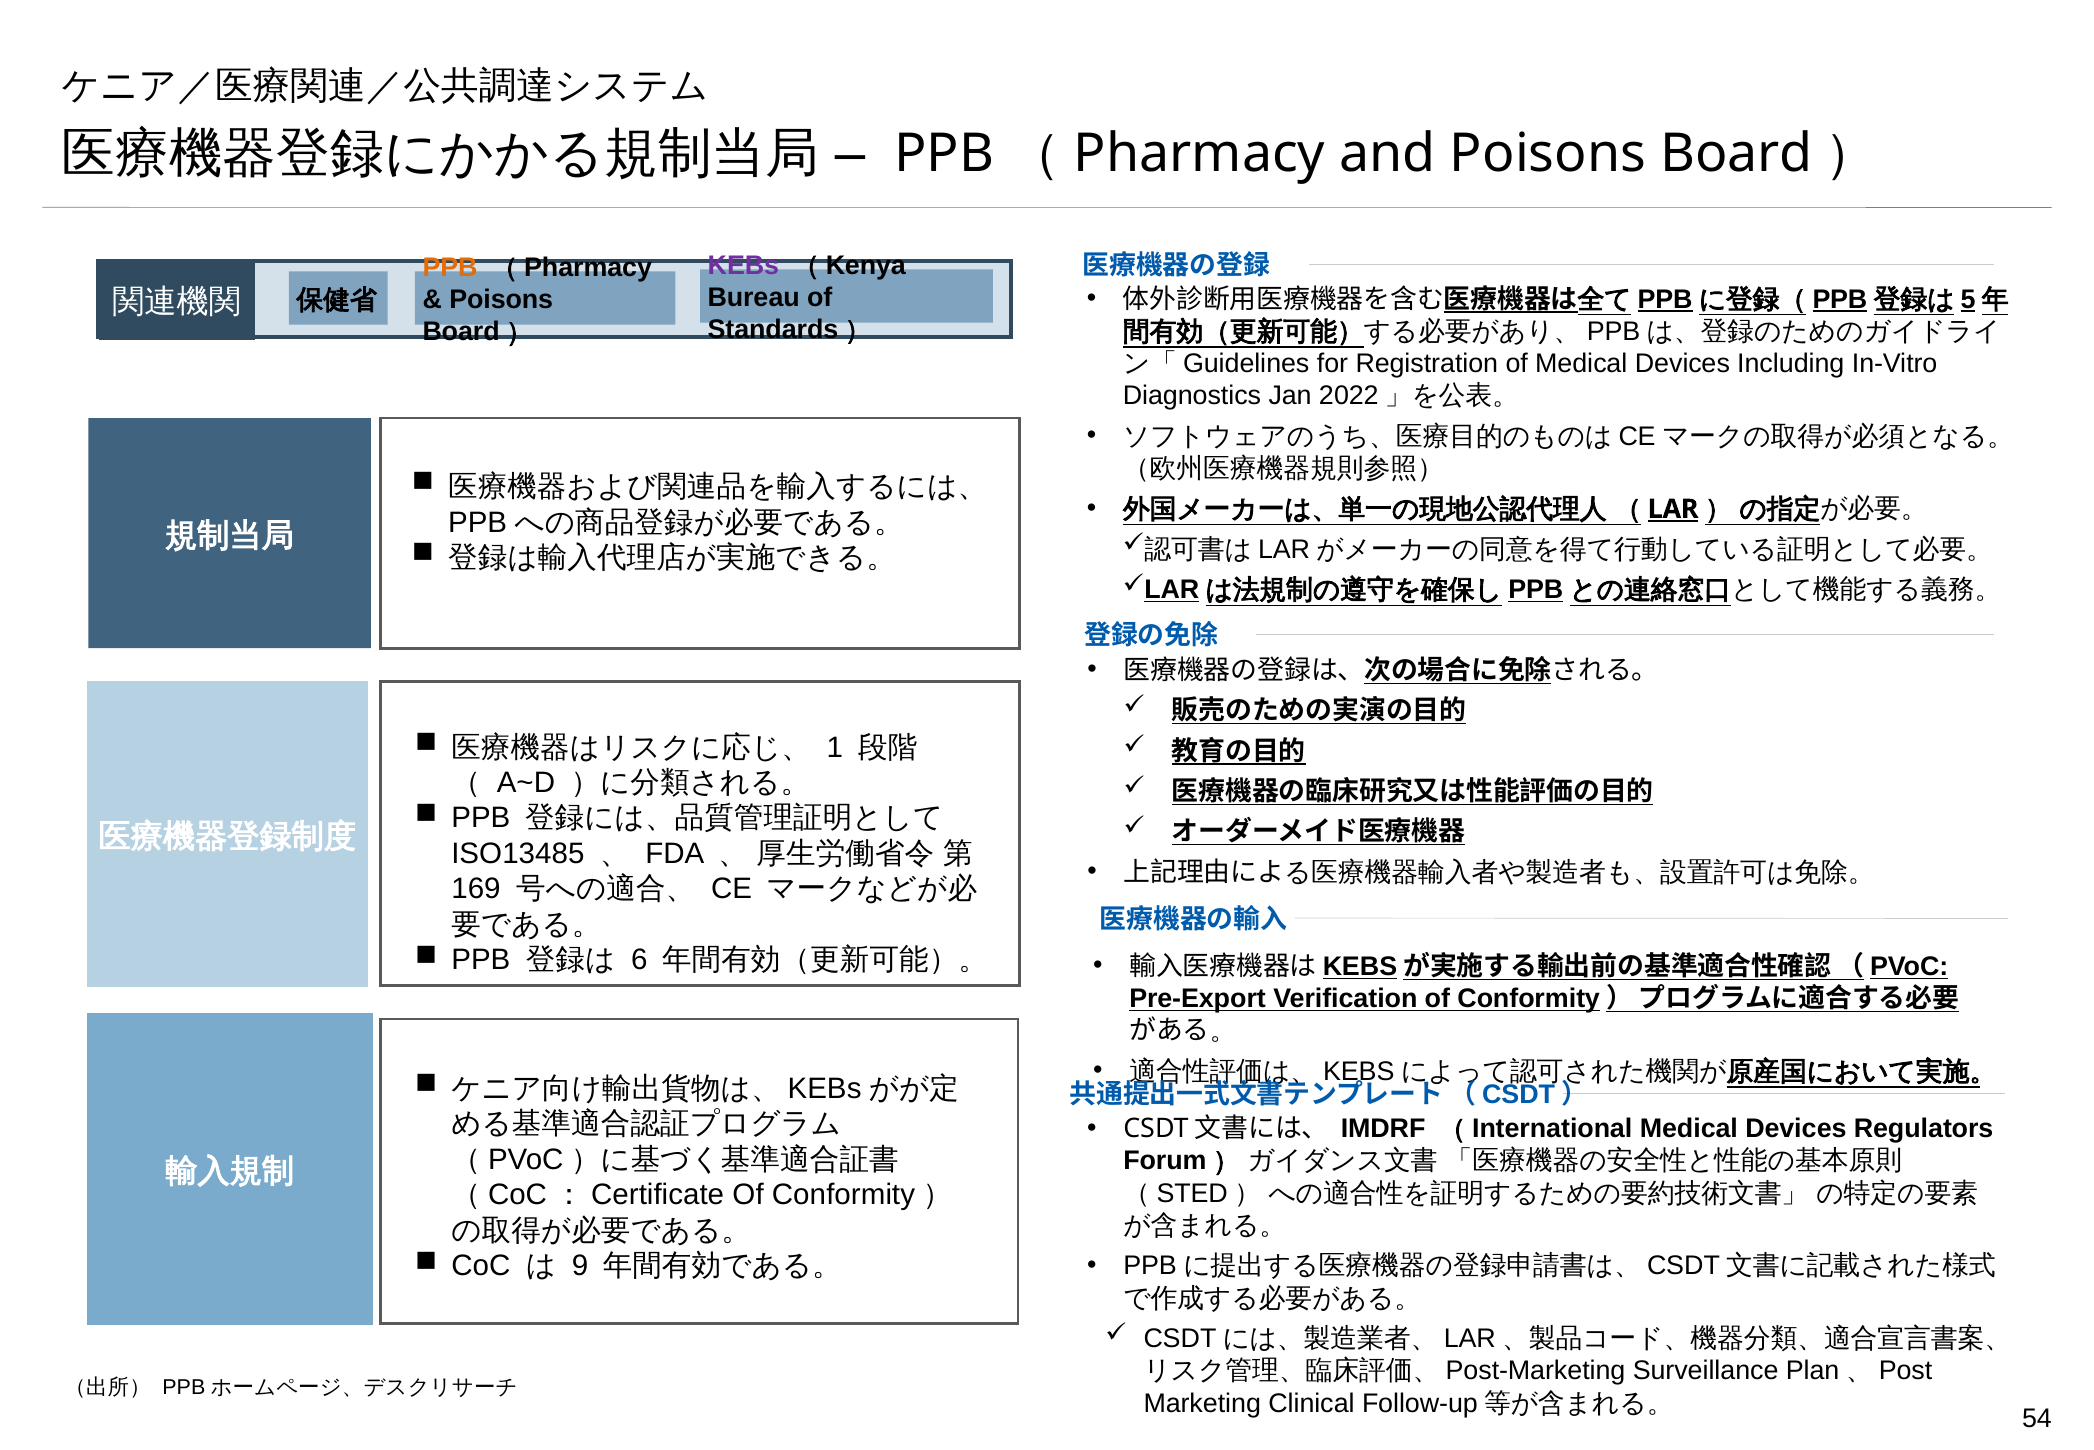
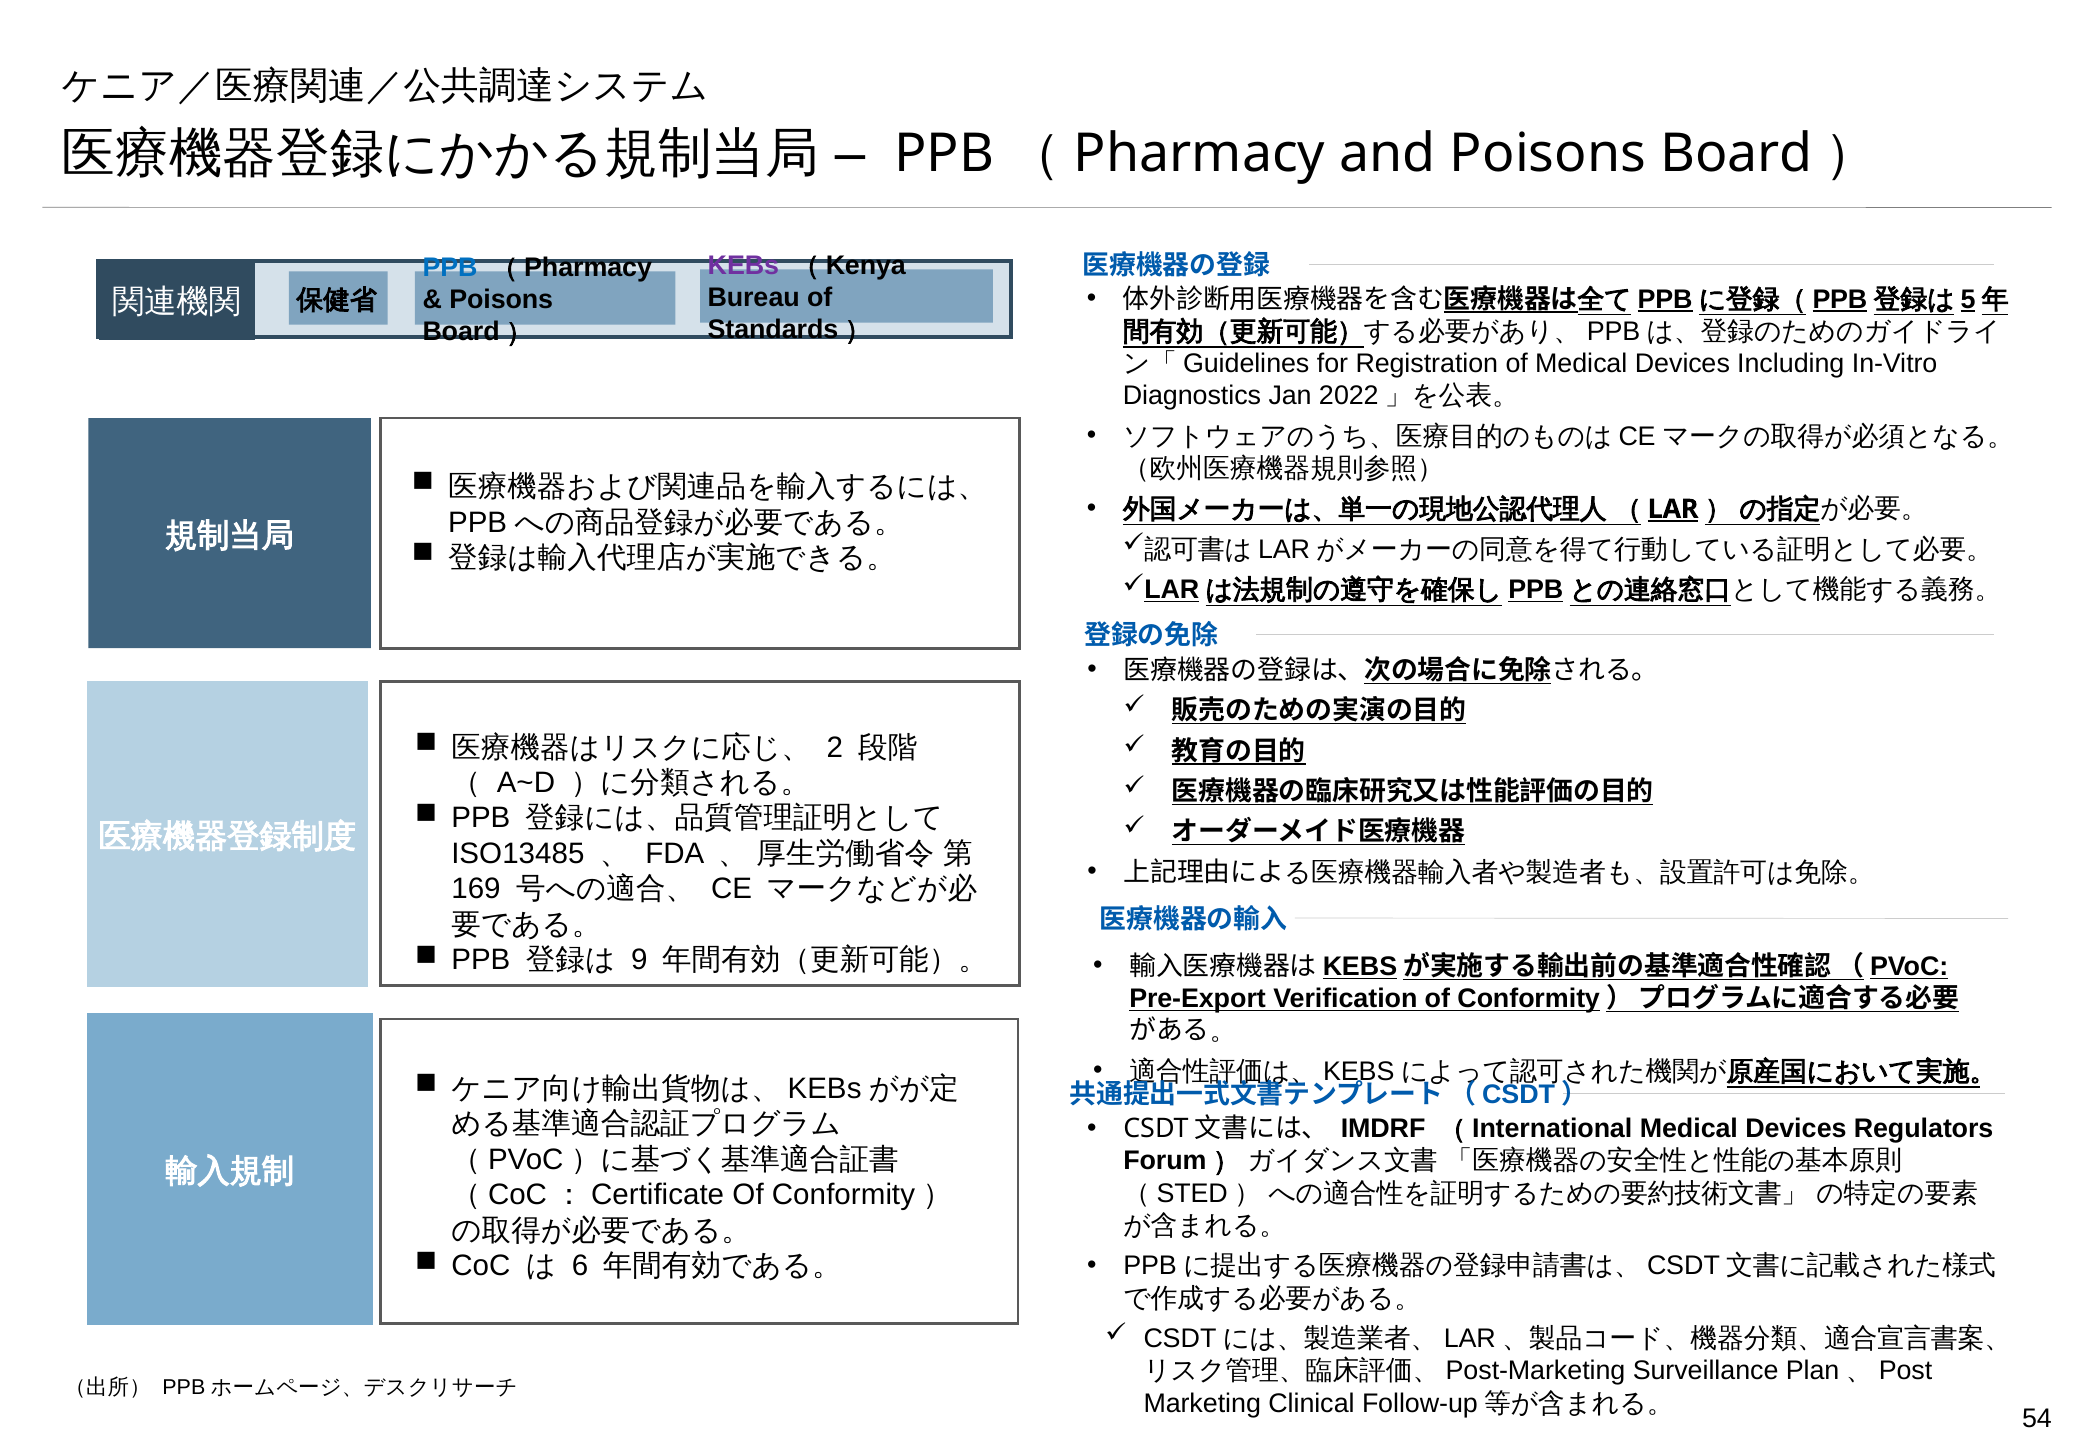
PPB colour: orange -> blue (450, 268)
1: 1 -> 2 (835, 747)
6: 6 -> 9 (639, 960)
9: 9 -> 6 (580, 1266)
